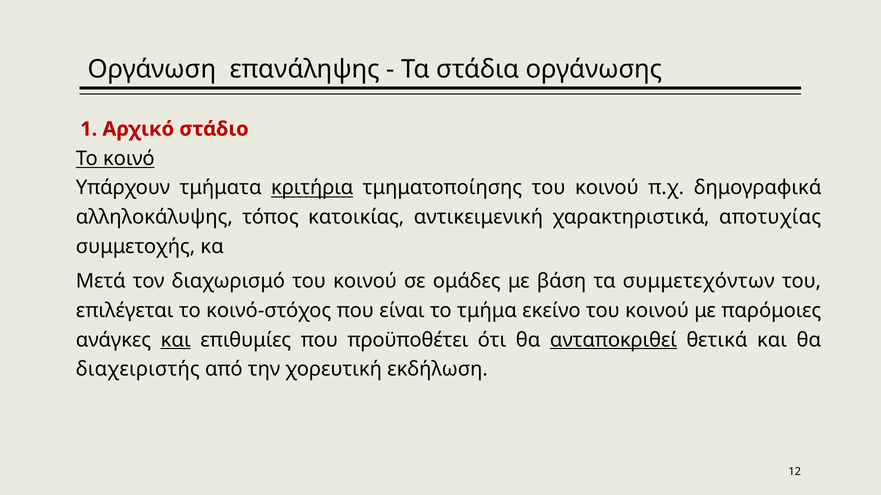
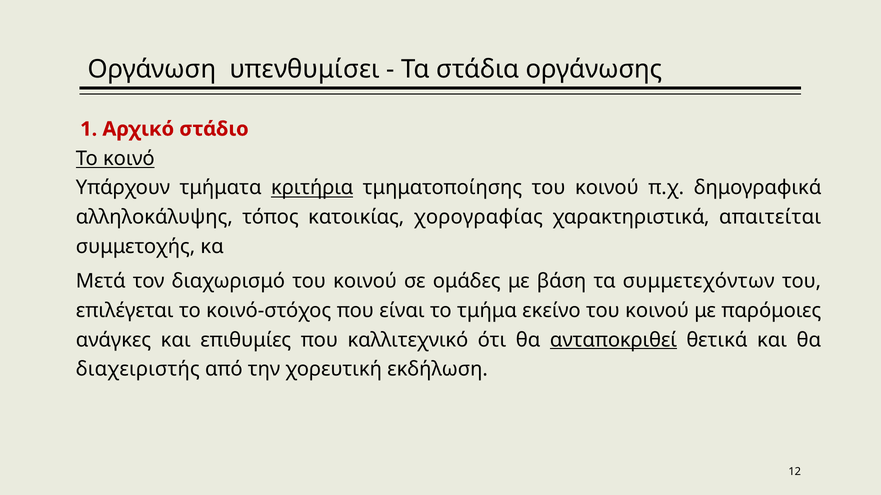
επανάληψης: επανάληψης -> υπενθυμίσει (305, 69)
αντικειμενική: αντικειμενική -> χορογραφίας (478, 217)
αποτυχίας: αποτυχίας -> απαιτείται (770, 217)
και underline: present -> none (176, 340)
προϋποθέτει: προϋποθέτει -> καλλιτεχνικό (408, 340)
